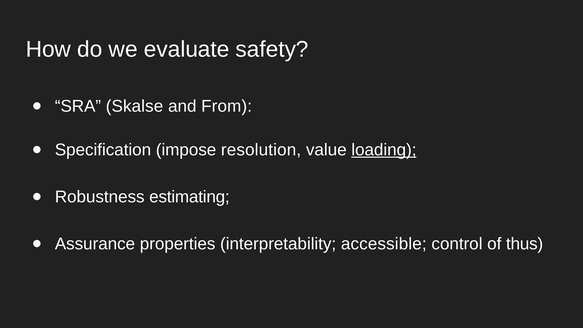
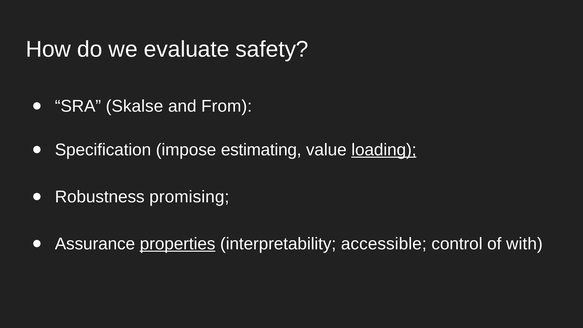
resolution: resolution -> estimating (261, 150)
estimating: estimating -> promising (189, 197)
properties underline: none -> present (178, 244)
thus: thus -> with (524, 244)
